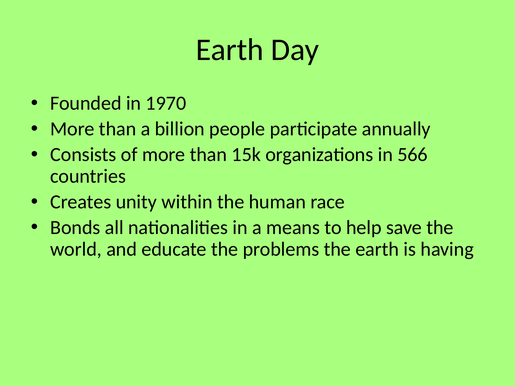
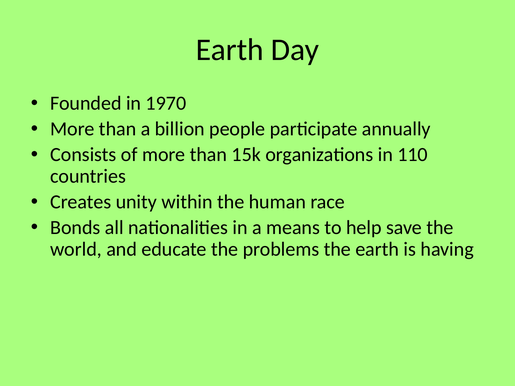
566: 566 -> 110 (413, 155)
